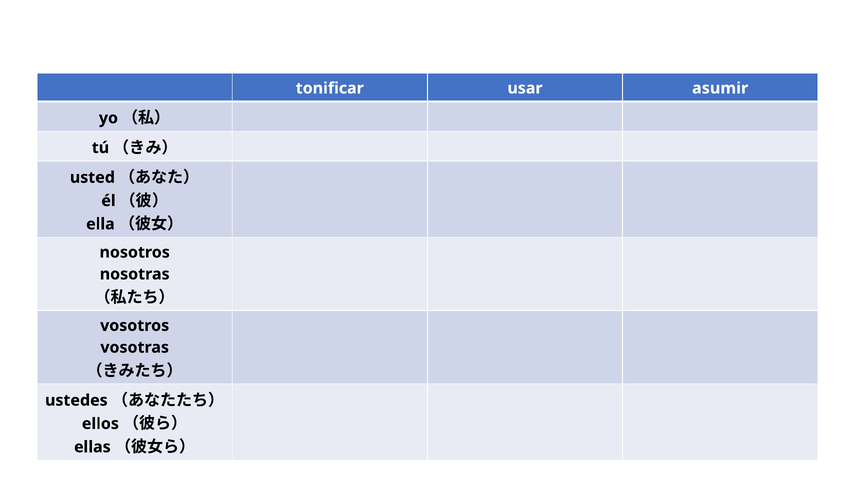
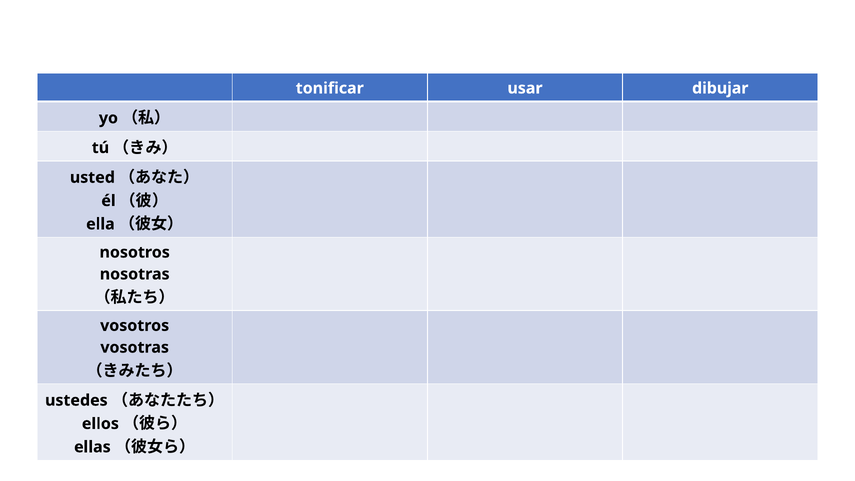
asumir: asumir -> dibujar (720, 88)
